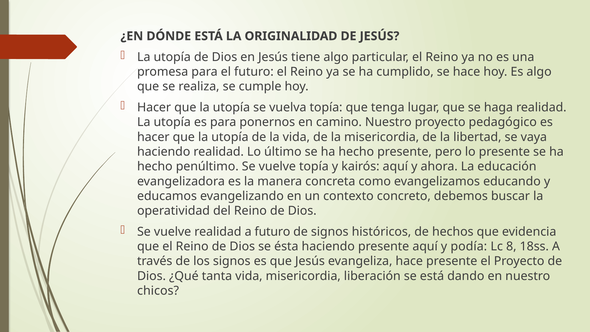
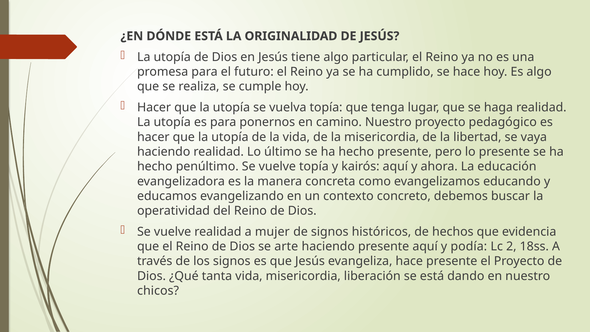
a futuro: futuro -> mujer (272, 232)
ésta: ésta -> arte (286, 246)
8: 8 -> 2 (511, 246)
